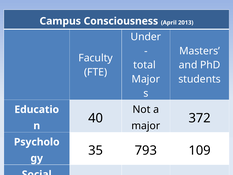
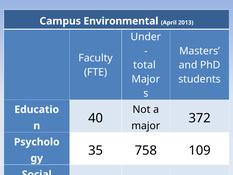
Consciousness: Consciousness -> Environmental (121, 21)
793: 793 -> 758 (146, 150)
